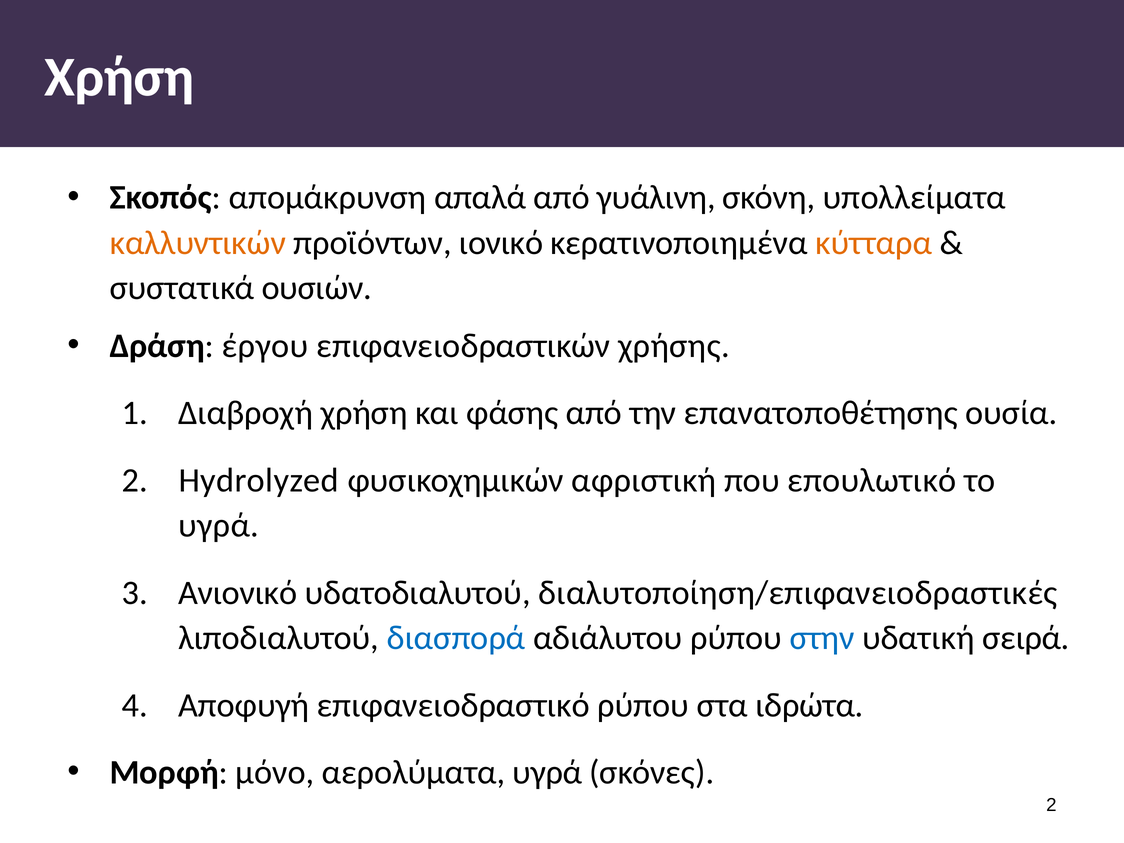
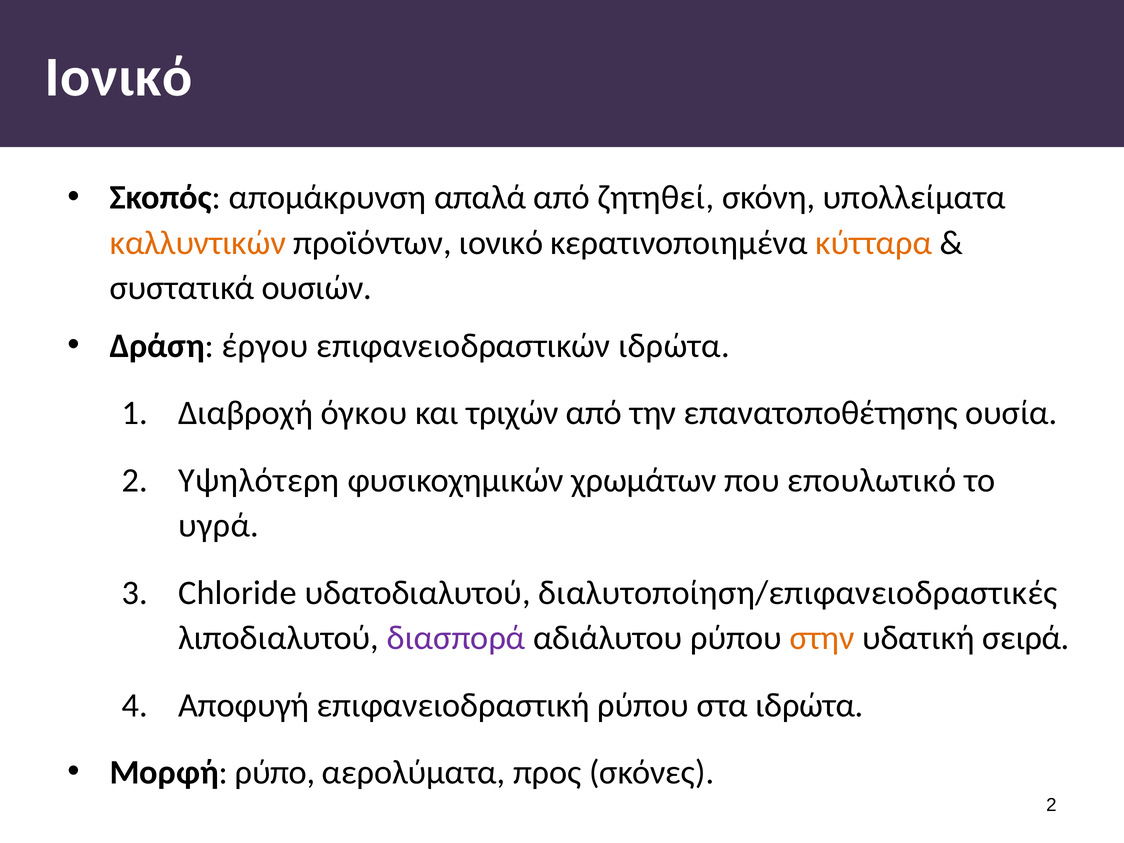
Χρήση: Χρήση -> Ιονικό (119, 77)
γυάλινη: γυάλινη -> ζητηθεί (656, 198)
επιφανειοδραστικών χρήσης: χρήσης -> ιδρώτα (674, 346)
Διαβροχή χρήση: χρήση -> όγκου (364, 413)
φάσης: φάσης -> τριχών (512, 413)
Hydrolyzed: Hydrolyzed -> Υψηλότερη (259, 480)
αφριστική: αφριστική -> χρωμάτων (644, 480)
Ανιονικό: Ανιονικό -> Chloride (237, 593)
διασπορά colour: blue -> purple (456, 638)
στην colour: blue -> orange (822, 638)
επιφανειοδραστικό: επιφανειοδραστικό -> επιφανειοδραστική (453, 705)
μόνο: μόνο -> ρύπο (275, 772)
αερολύματα υγρά: υγρά -> προς (547, 772)
